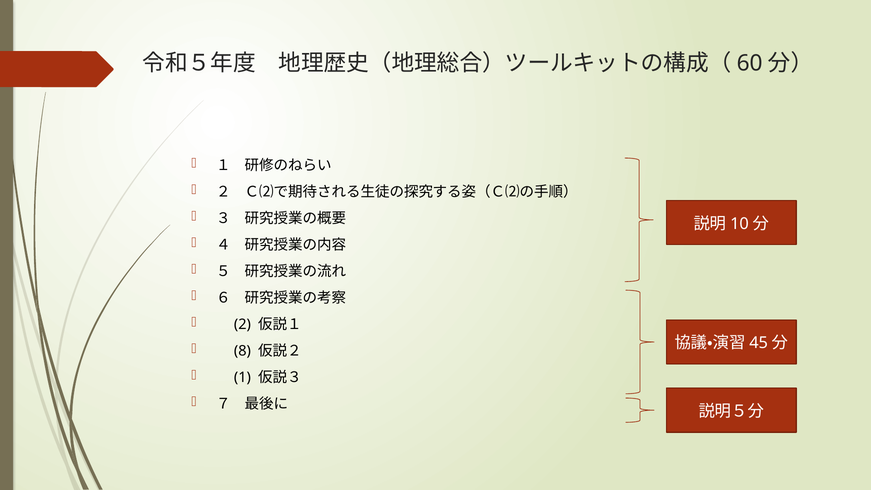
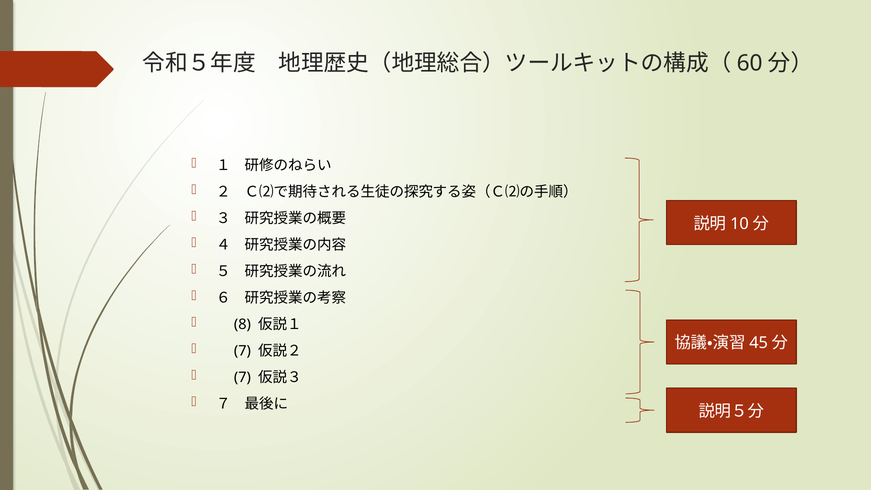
2: 2 -> 8 (242, 324)
8: 8 -> 7 (242, 351)
1: 1 -> 7 (242, 377)
